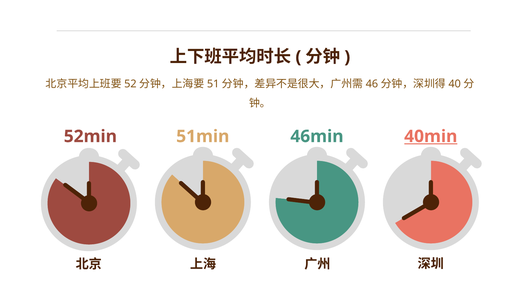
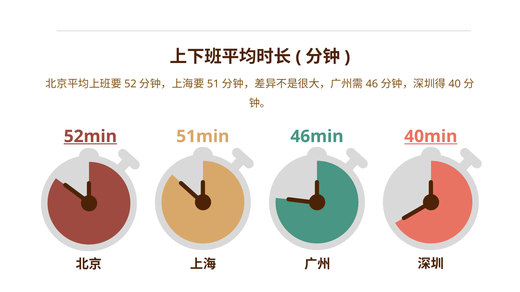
52min underline: none -> present (90, 137)
